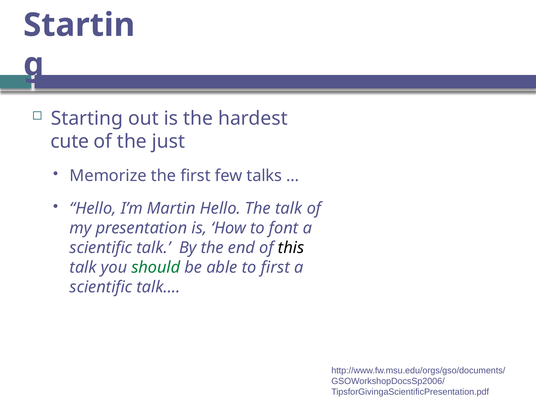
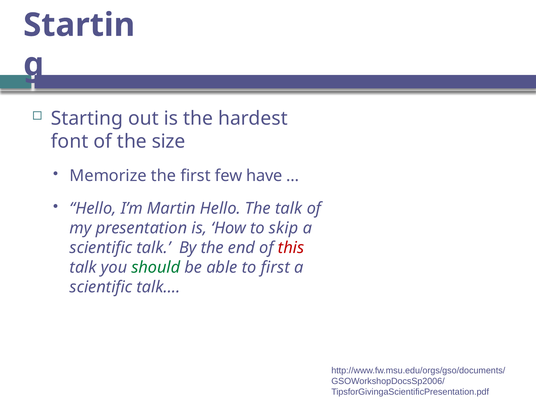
cute: cute -> font (70, 142)
just: just -> size (169, 142)
talks: talks -> have (264, 176)
font: font -> skip (284, 228)
this colour: black -> red (291, 248)
